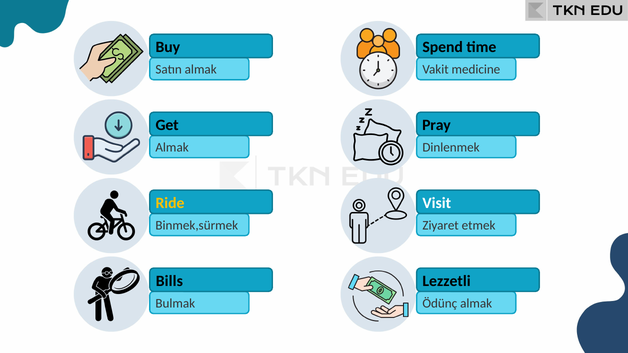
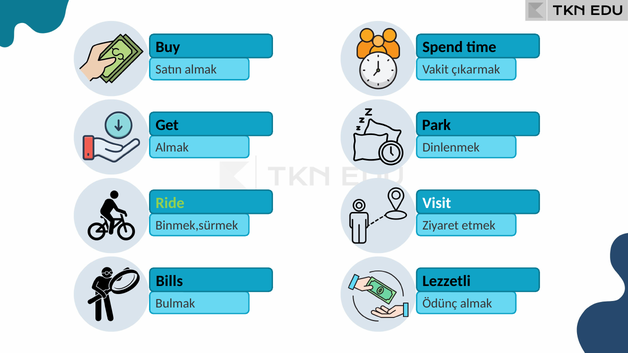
medicine: medicine -> çıkarmak (476, 70)
Pray: Pray -> Park (436, 125)
Ride colour: yellow -> light green (170, 203)
